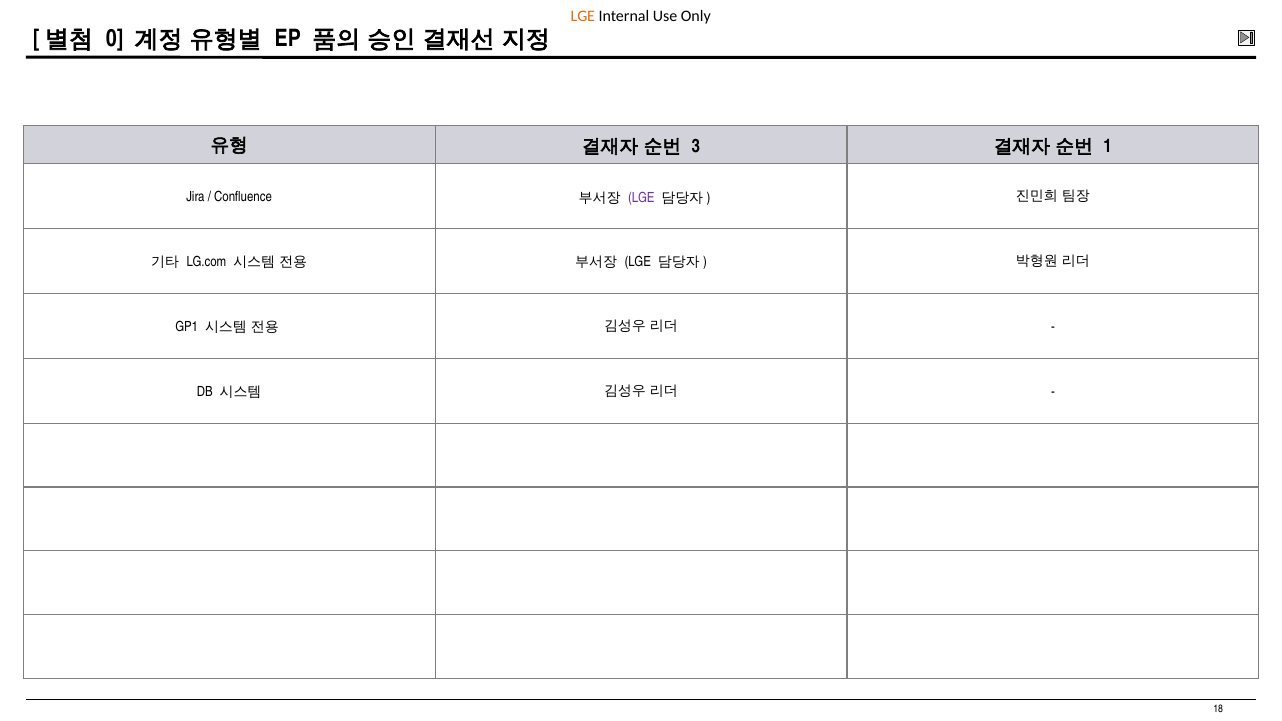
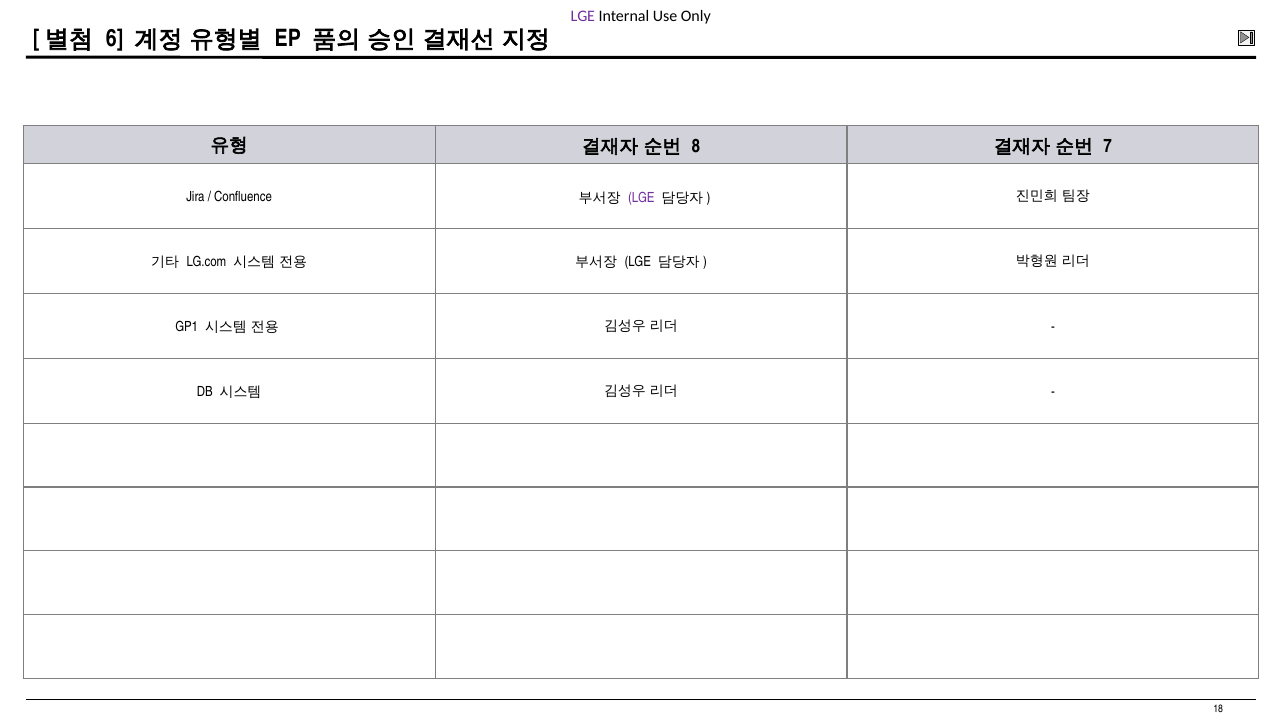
LGE colour: orange -> purple (583, 17)
0: 0 -> 6 (115, 39)
3: 3 -> 8 (696, 146)
1: 1 -> 7 (1108, 146)
